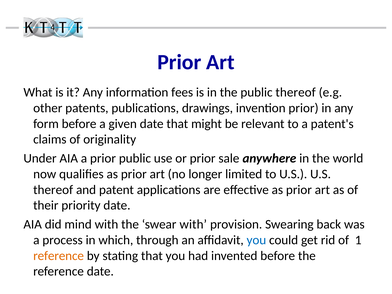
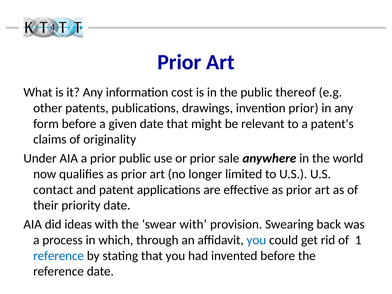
fees: fees -> cost (182, 92)
thereof: thereof -> contact (53, 190)
mind: mind -> ideas (78, 224)
reference colour: orange -> blue (59, 256)
